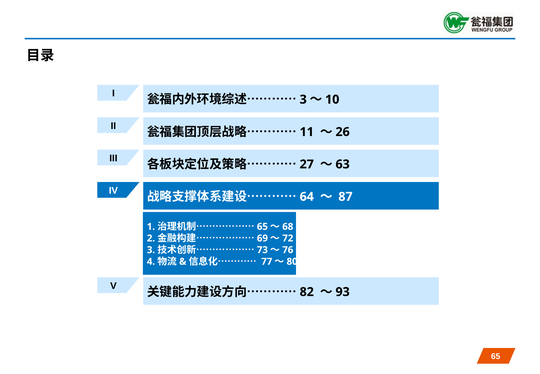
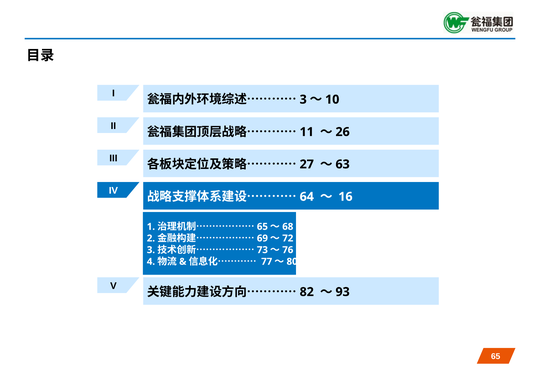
87: 87 -> 16 (345, 197)
